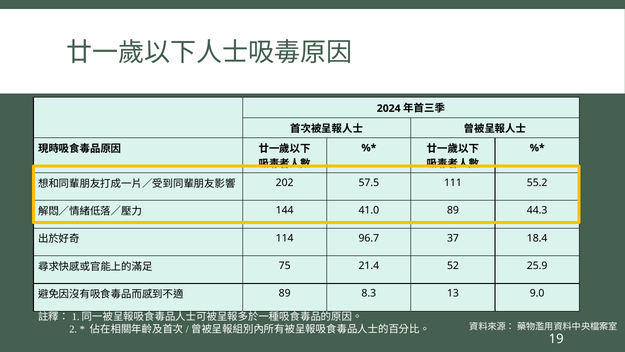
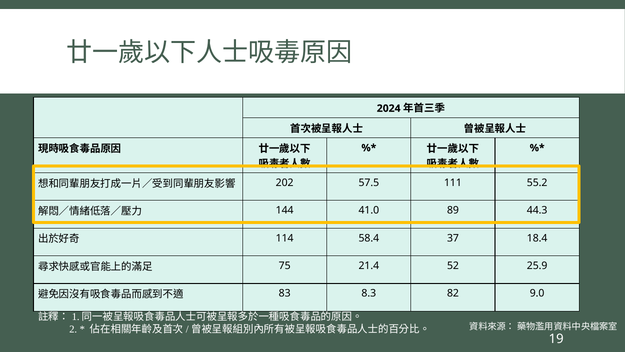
96.7: 96.7 -> 58.4 (369, 238)
89: 89 -> 83 (285, 293)
13: 13 -> 82 (453, 293)
